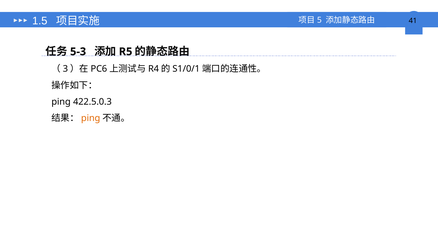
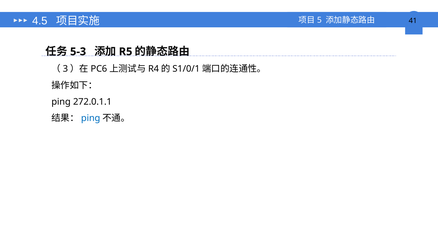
1.5: 1.5 -> 4.5 (40, 21)
422.5.0.3: 422.5.0.3 -> 272.0.1.1 (92, 102)
ping colour: orange -> blue (91, 118)
